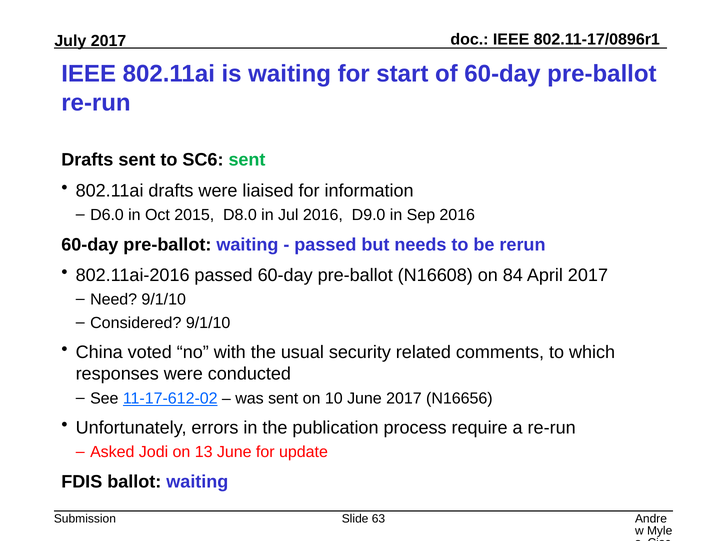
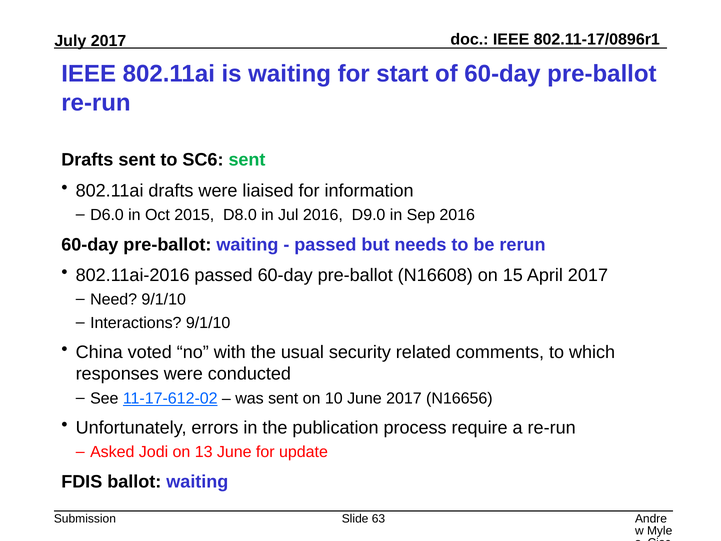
84: 84 -> 15 (513, 275)
Considered: Considered -> Interactions (136, 323)
